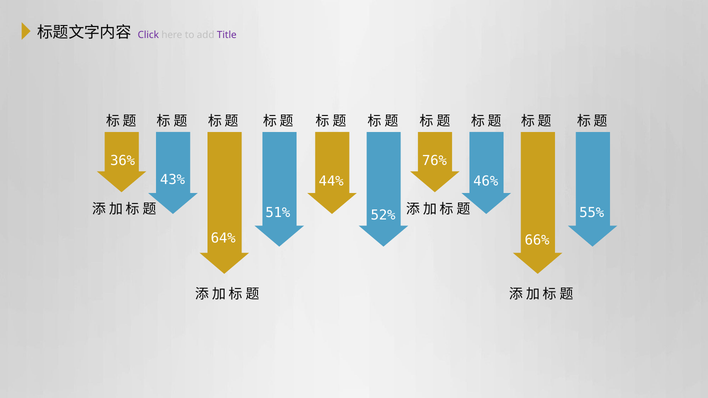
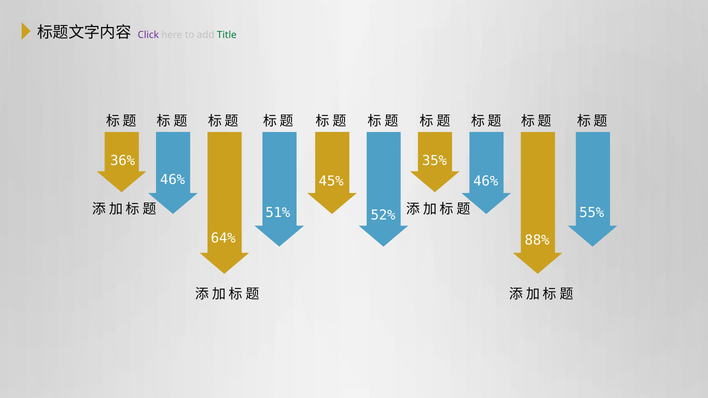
Title colour: purple -> green (227, 35)
76%: 76% -> 35% (434, 161)
43%: 43% -> 46% (173, 180)
44%: 44% -> 45% (331, 181)
66%: 66% -> 88% (537, 240)
